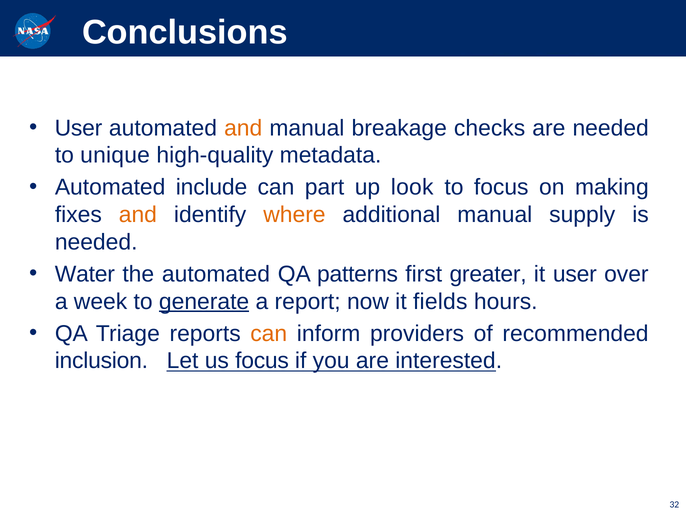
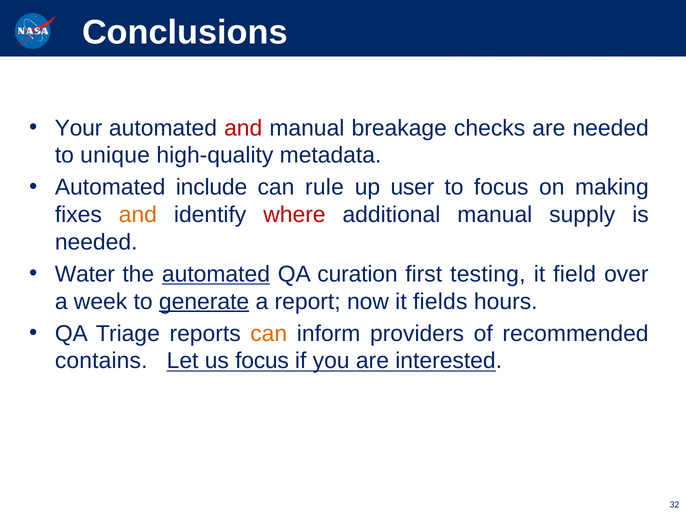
User: User -> Your (78, 128)
and colour: orange -> red (243, 128)
part: part -> rule (324, 188)
look: look -> user (412, 188)
where colour: orange -> red (294, 215)
automated underline: none -> present (216, 274)
patterns: patterns -> curation (358, 274)
greater: greater -> testing (488, 274)
it user: user -> field (575, 274)
inclusion: inclusion -> contains (101, 361)
